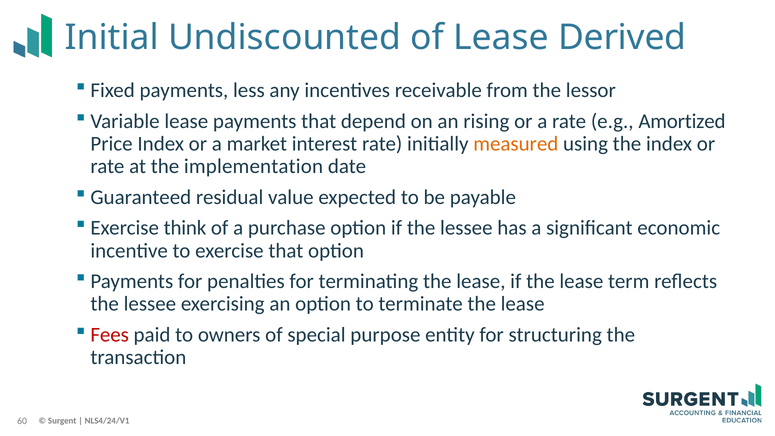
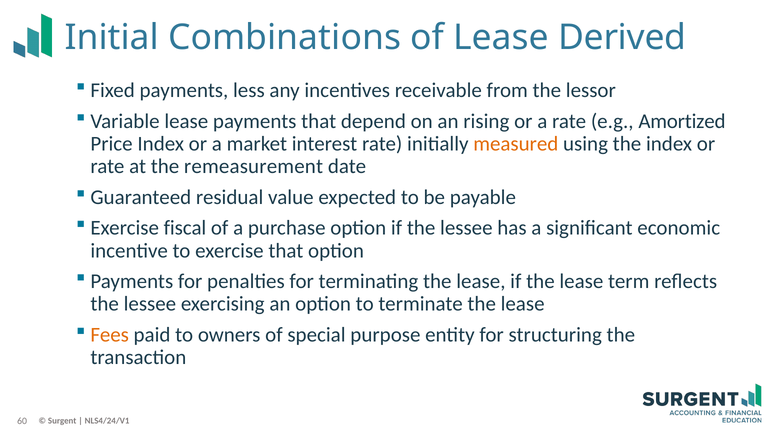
Undiscounted: Undiscounted -> Combinations (285, 37)
implementation: implementation -> remeasurement (254, 166)
think: think -> fiscal (185, 228)
Fees colour: red -> orange (110, 335)
